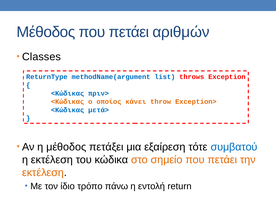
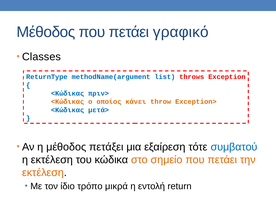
αριθμών: αριθμών -> γραφικό (181, 32)
πάνω: πάνω -> μικρά (116, 186)
